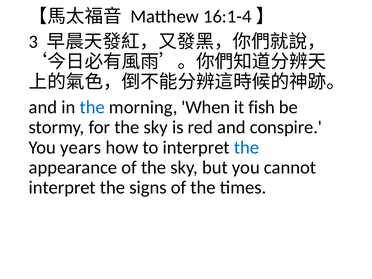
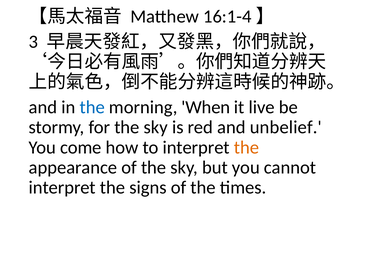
fish: fish -> live (262, 107)
conspire: conspire -> unbelief (286, 127)
years: years -> come (81, 147)
the colour: blue -> orange (246, 147)
